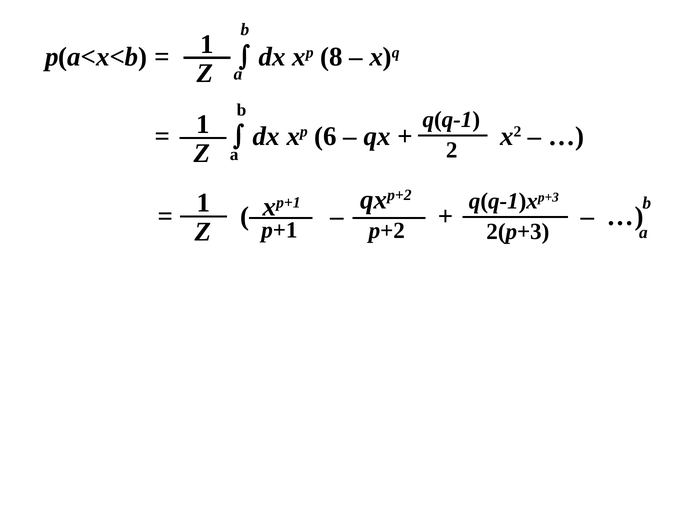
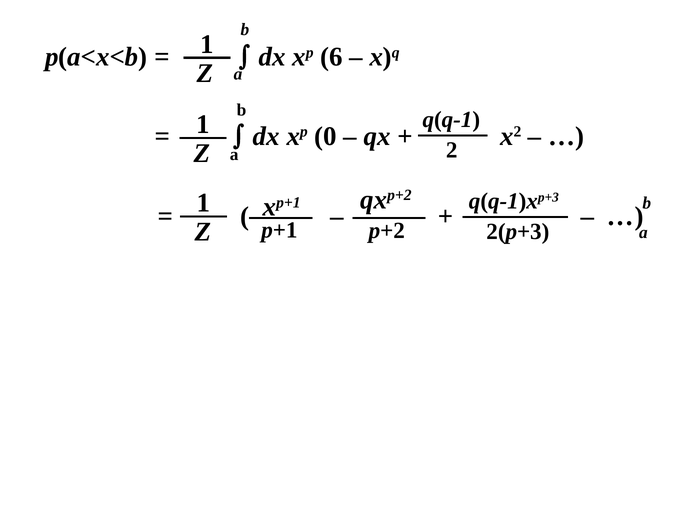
8: 8 -> 6 (331, 57)
6: 6 -> 0 (326, 136)
